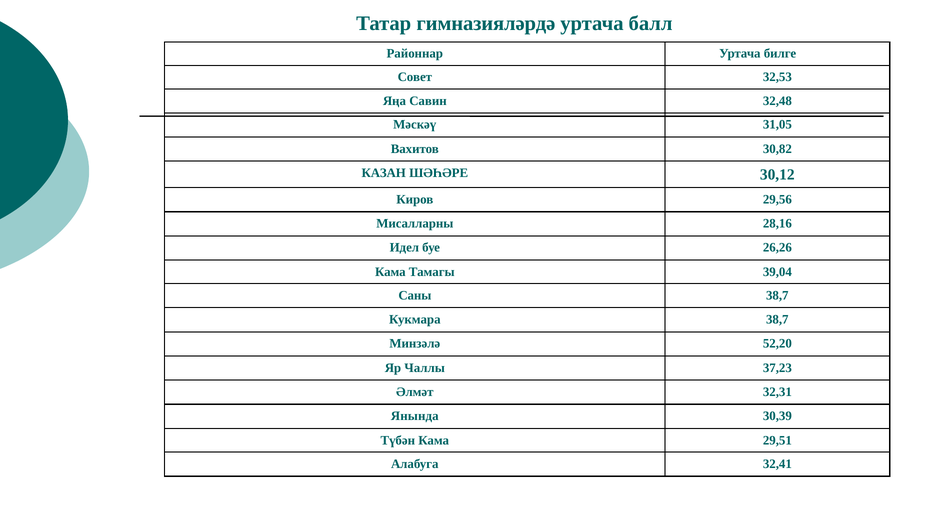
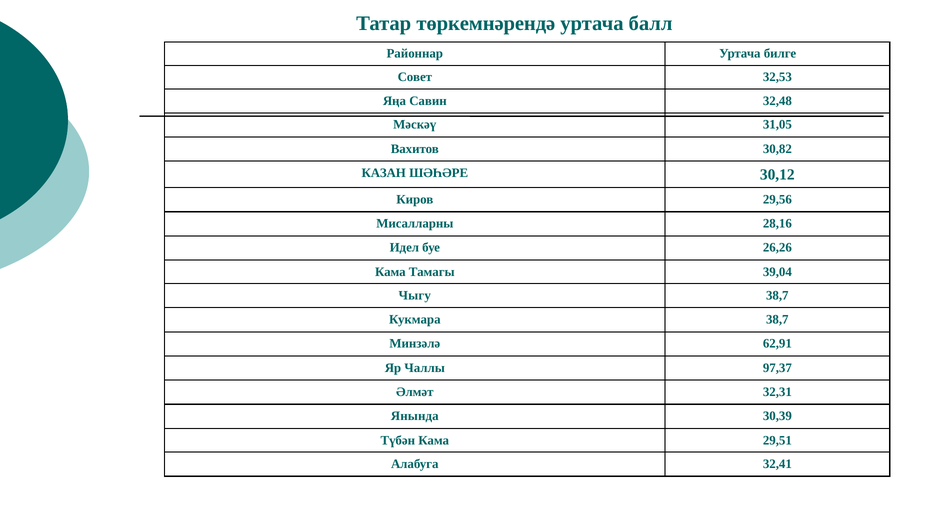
гимназияләрдә: гимназияләрдә -> төркемнәрендә (486, 23)
Саны: Саны -> Чыгу (415, 296)
52,20: 52,20 -> 62,91 (777, 344)
37,23: 37,23 -> 97,37 (777, 368)
